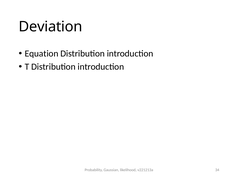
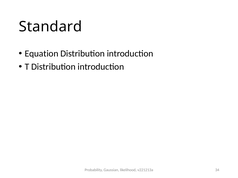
Deviation: Deviation -> Standard (50, 27)
